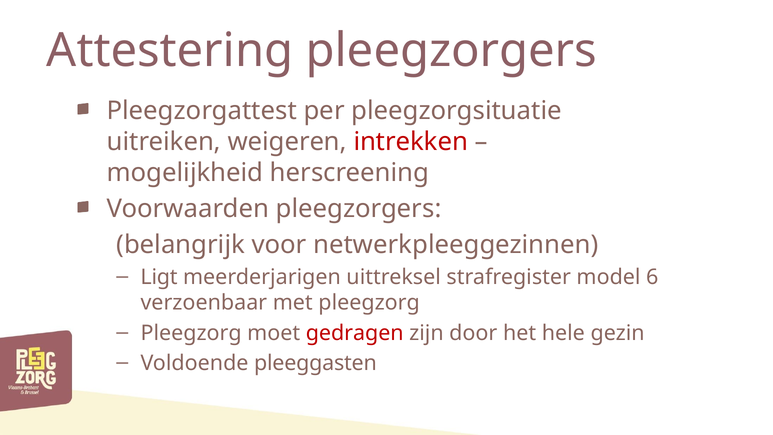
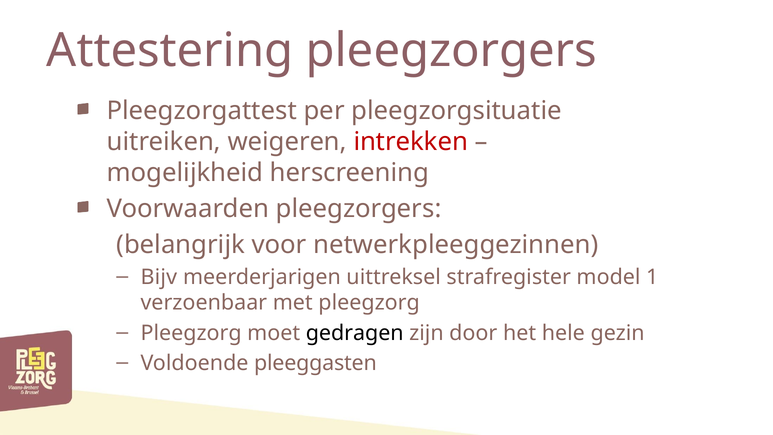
Ligt: Ligt -> Bijv (159, 277)
6: 6 -> 1 (652, 277)
gedragen colour: red -> black (355, 333)
